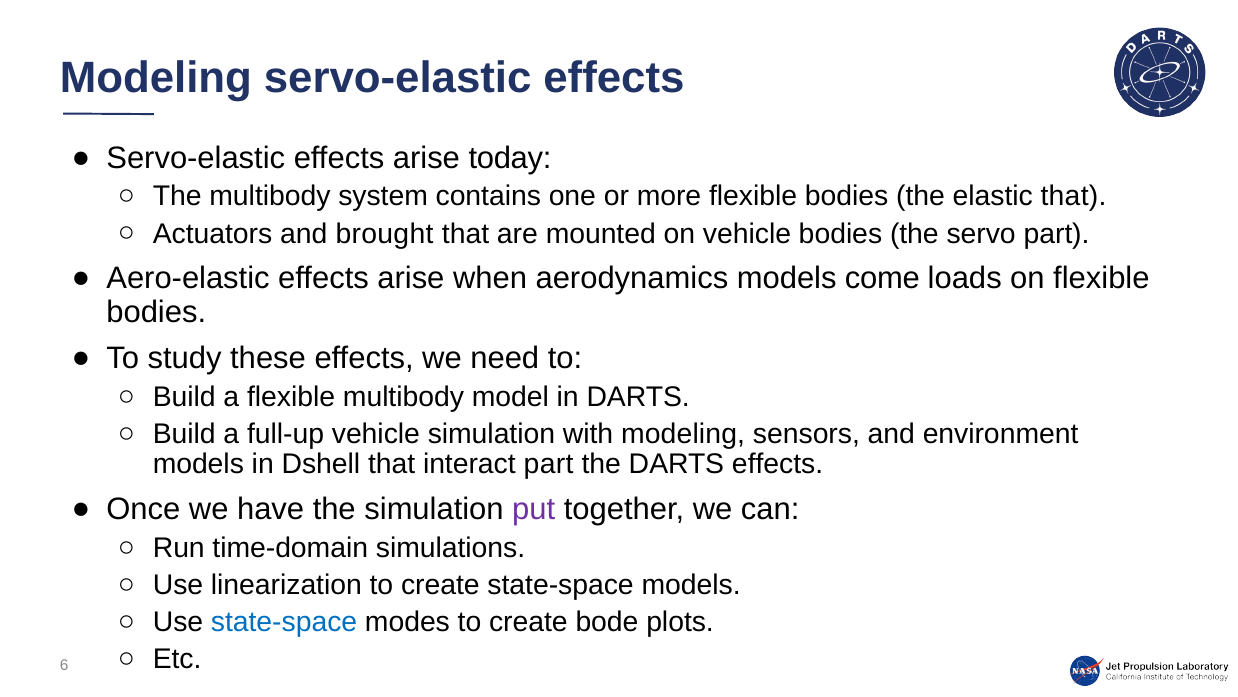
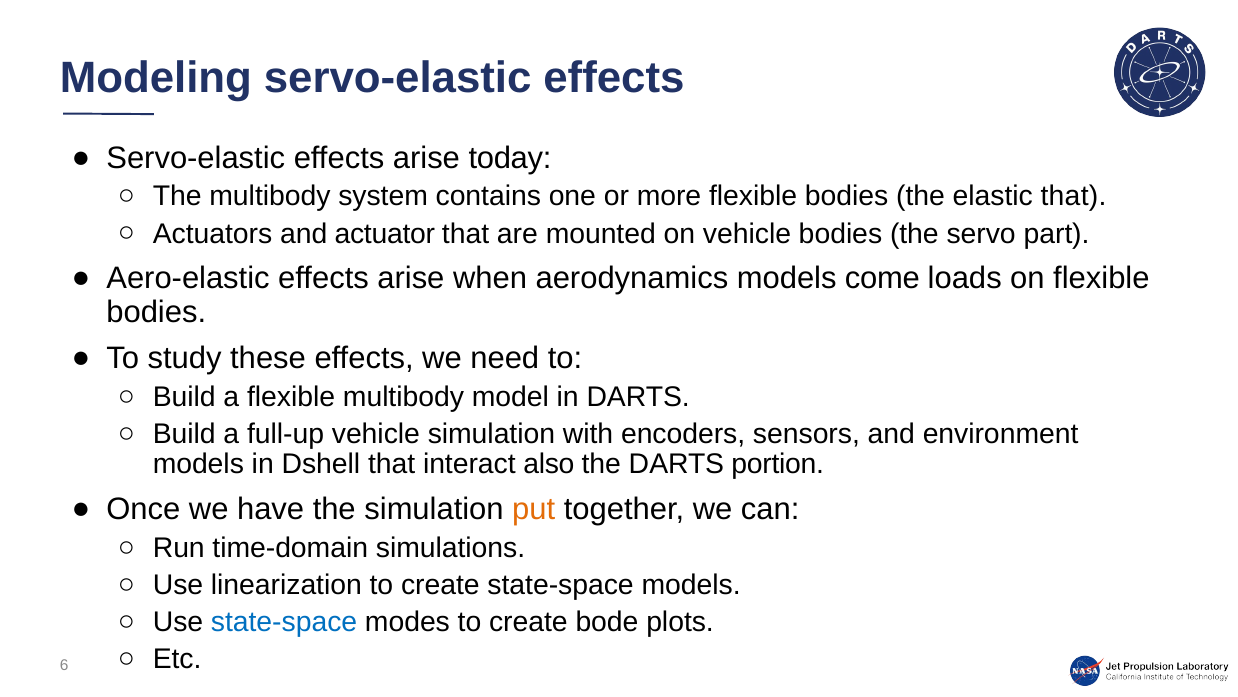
brought: brought -> actuator (385, 233)
with modeling: modeling -> encoders (683, 434)
interact part: part -> also (549, 464)
DARTS effects: effects -> portion (778, 464)
put colour: purple -> orange (534, 509)
